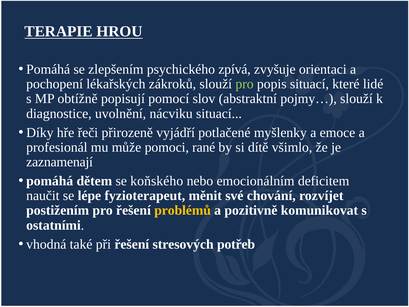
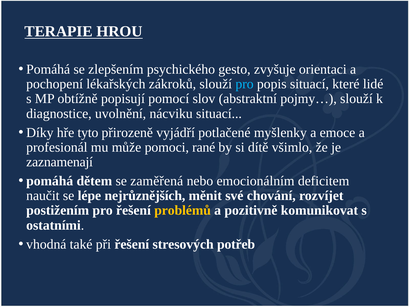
zpívá: zpívá -> gesto (234, 69)
pro colour: light green -> light blue (245, 84)
řeči: řeči -> tyto (88, 132)
koňského: koňského -> zaměřená (157, 181)
fyzioterapeut: fyzioterapeut -> nejrůznějších (145, 196)
